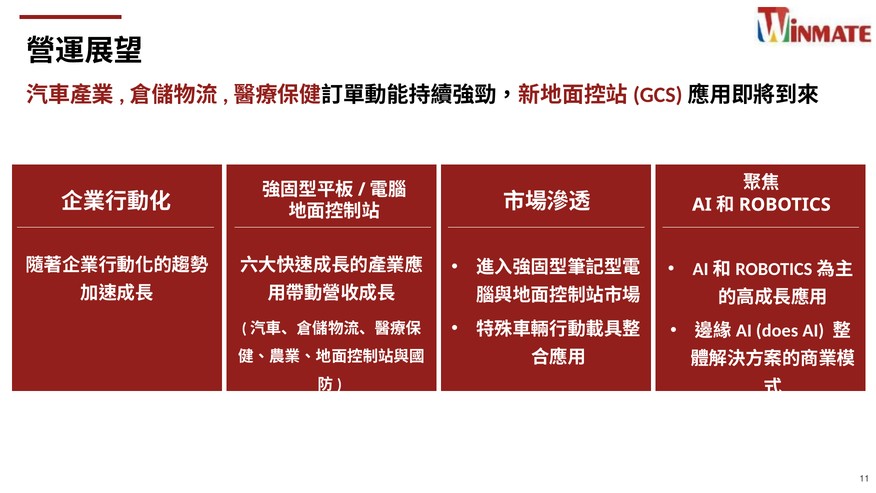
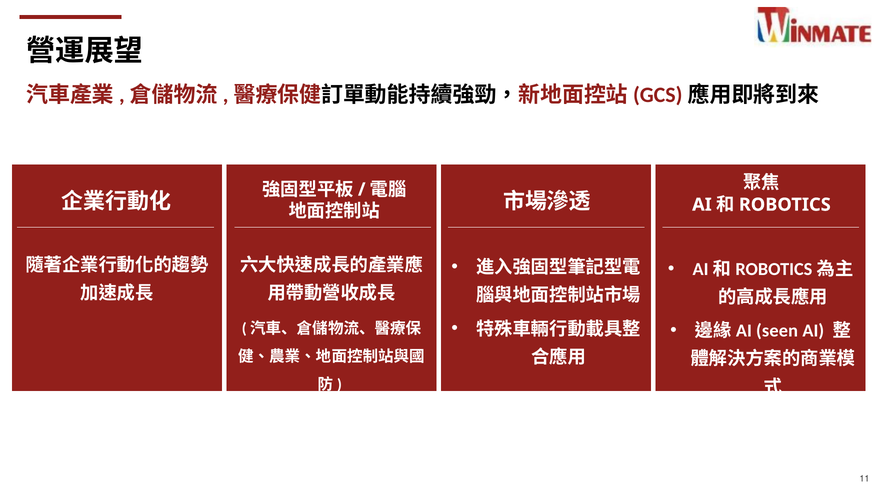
does: does -> seen (777, 331)
